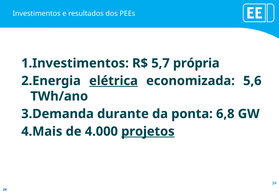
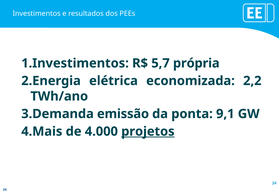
elétrica underline: present -> none (113, 81)
5,6: 5,6 -> 2,2 (252, 81)
durante: durante -> emissão (123, 114)
6,8: 6,8 -> 9,1 (225, 114)
